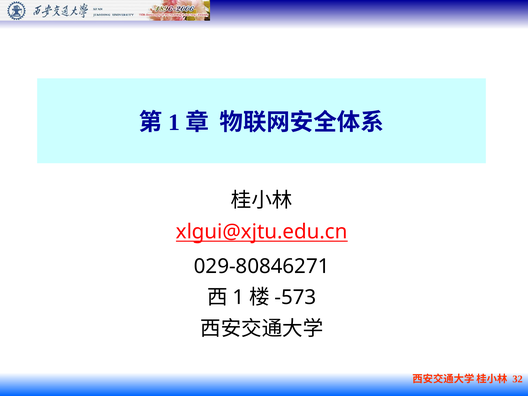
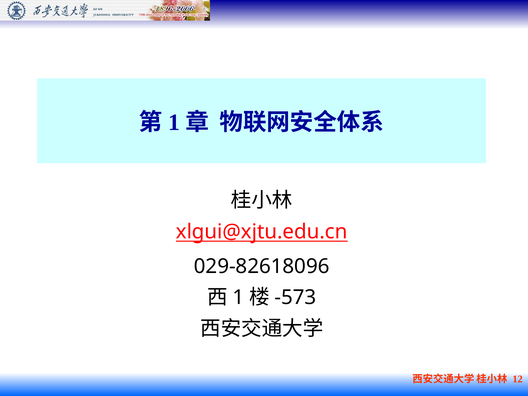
029-80846271: 029-80846271 -> 029-82618096 (262, 266)
32: 32 -> 12 (518, 379)
